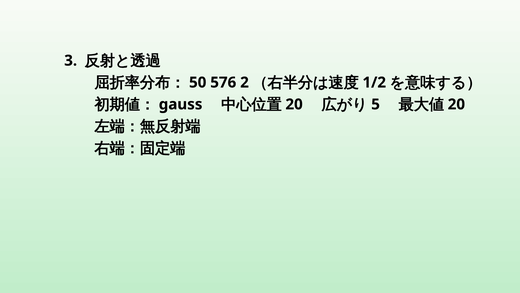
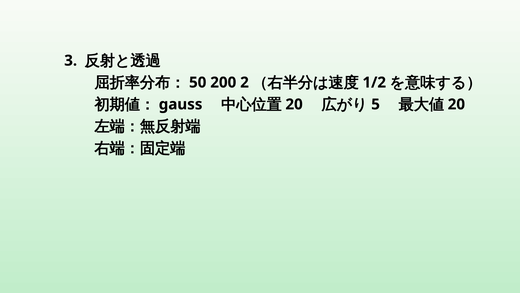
576: 576 -> 200 (223, 82)
